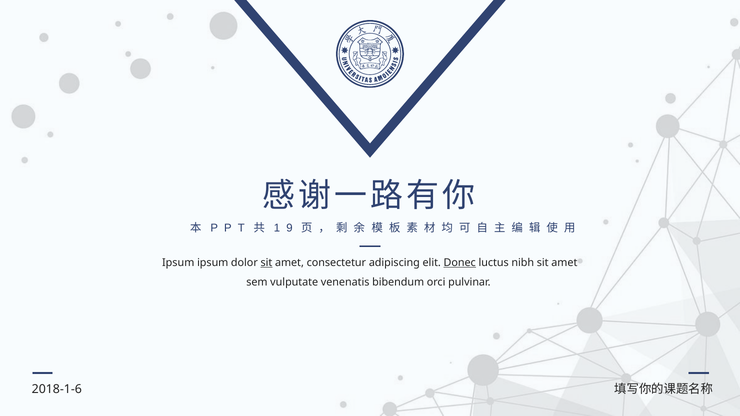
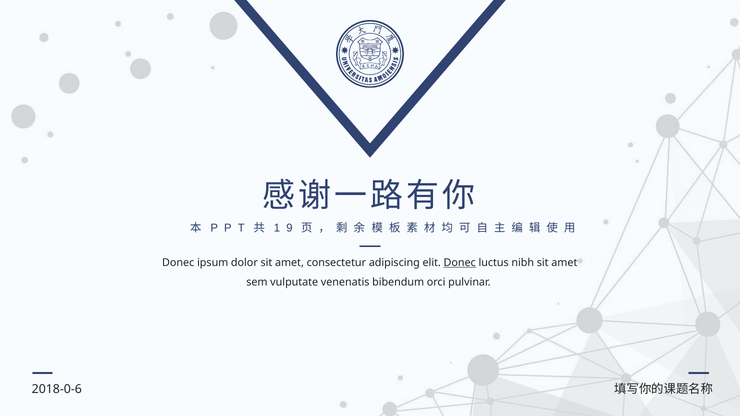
Ipsum: Ipsum -> Donec (178, 263)
sit underline: present -> none (266, 263)
2018-1-6: 2018-1-6 -> 2018-0-6 (57, 390)
